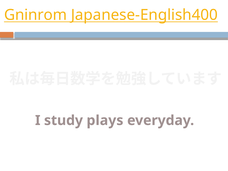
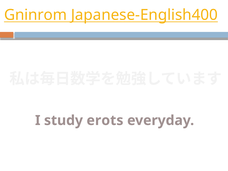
plays: plays -> erots (105, 120)
